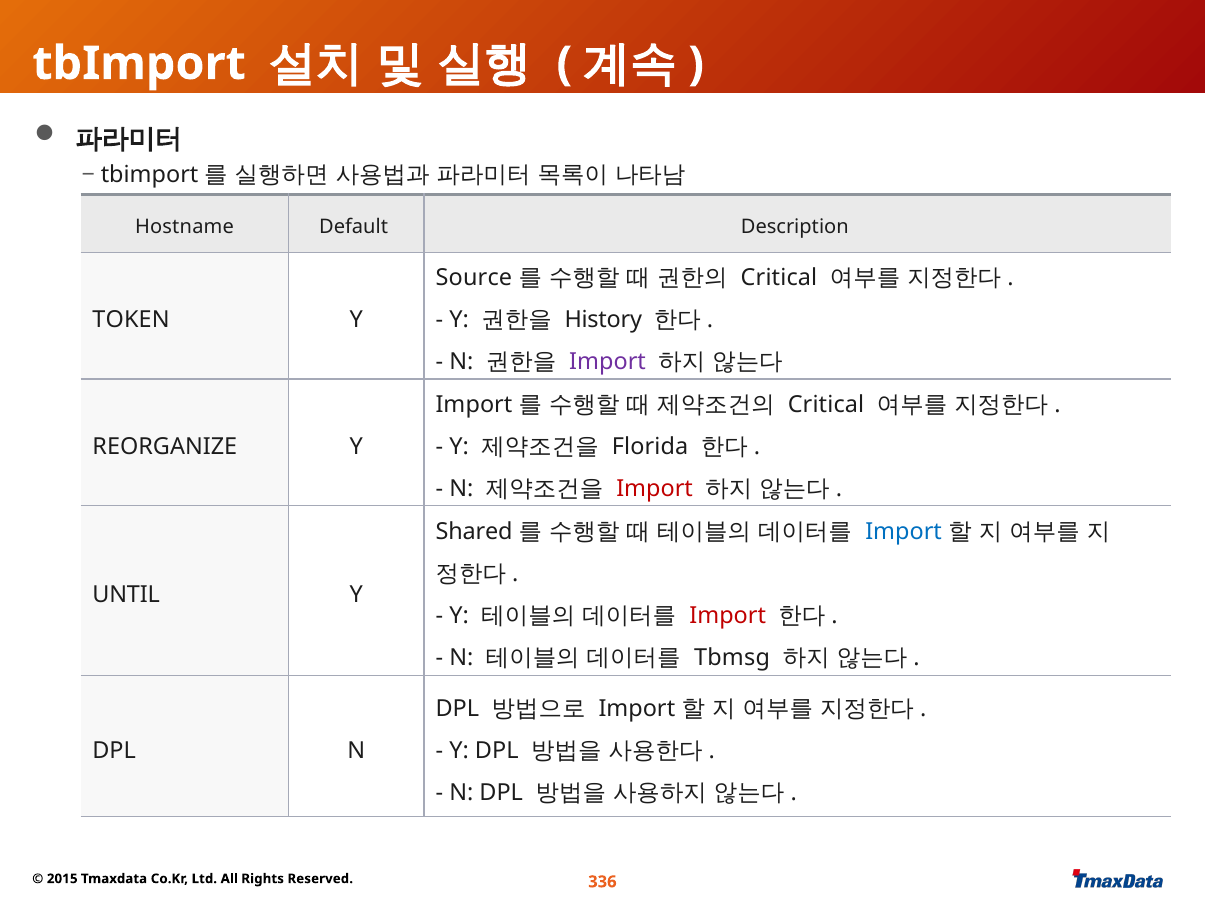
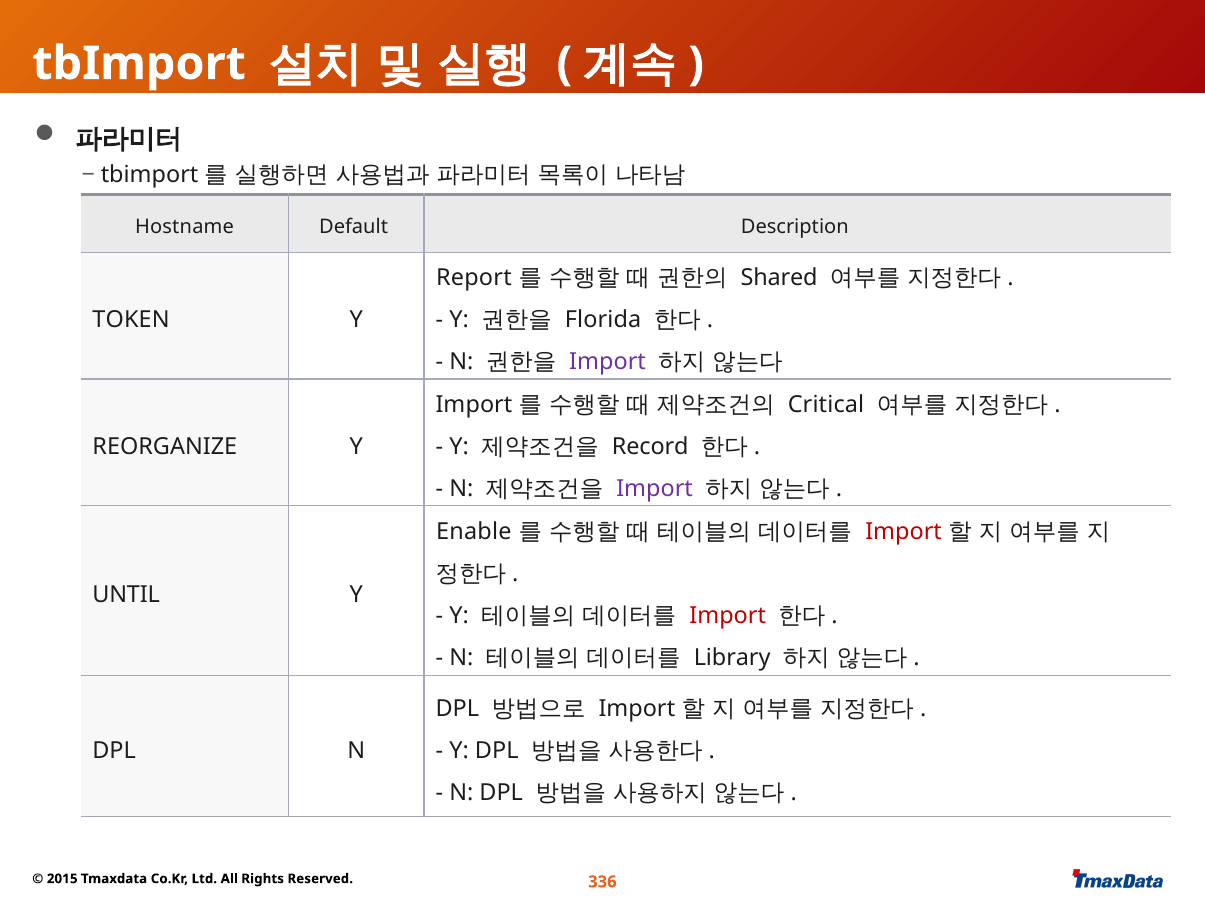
Source: Source -> Report (474, 278)
Critical: Critical -> Shared (779, 278)
History: History -> Florida (603, 320)
Florida: Florida -> Record (650, 447)
Import colour: red -> purple (655, 489)
Shared: Shared -> Enable (474, 532)
Import colour: blue -> red (904, 532)
Tbmsg: Tbmsg -> Library (732, 659)
